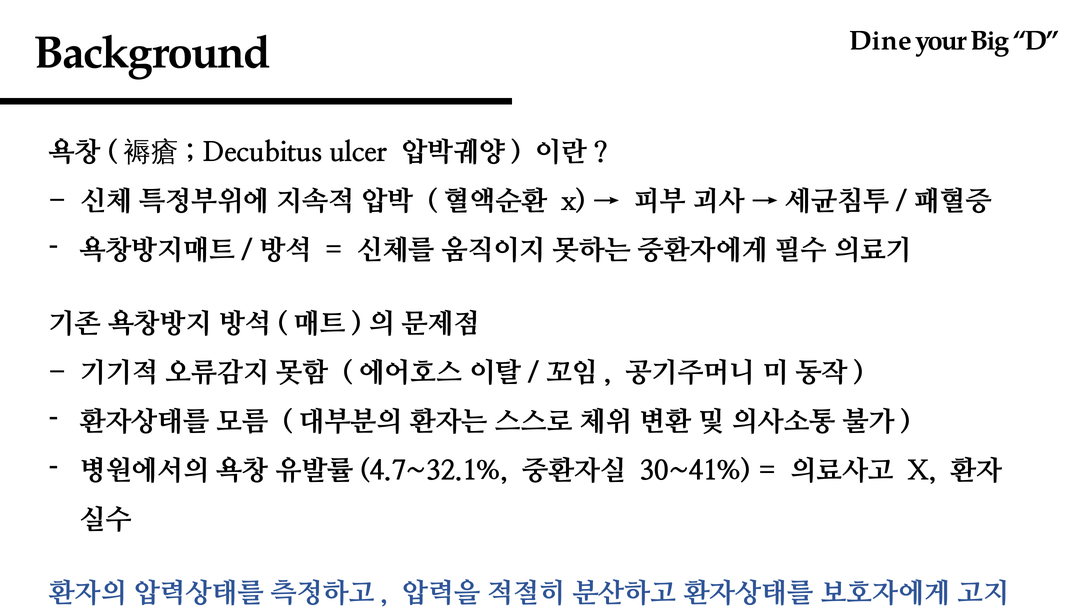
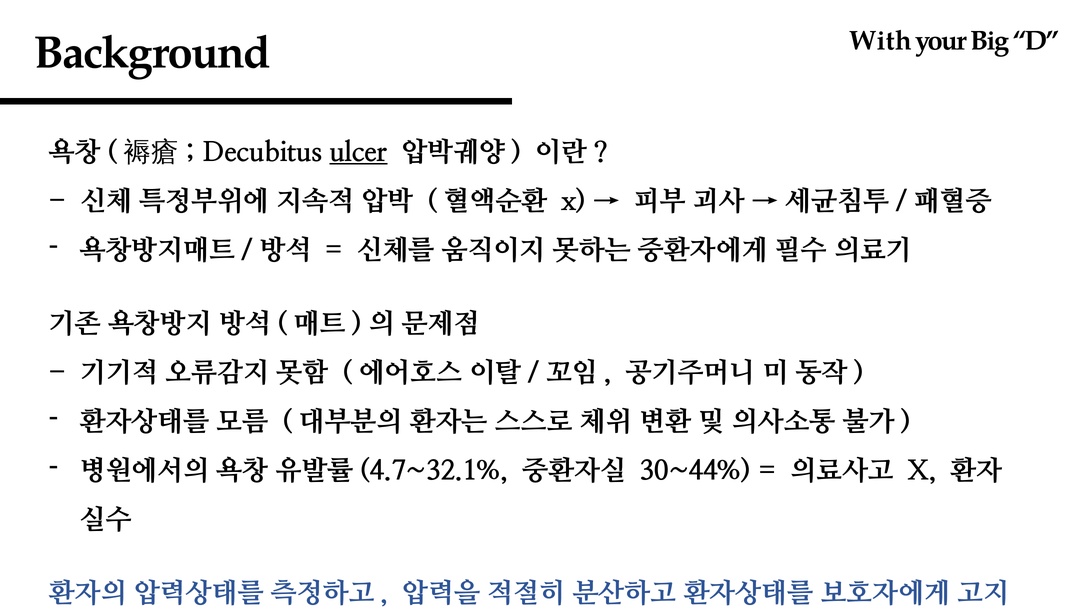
Dine: Dine -> With (880, 41)
ulcer underline: none -> present (359, 152)
30~41%: 30~41% -> 30~44% (696, 471)
